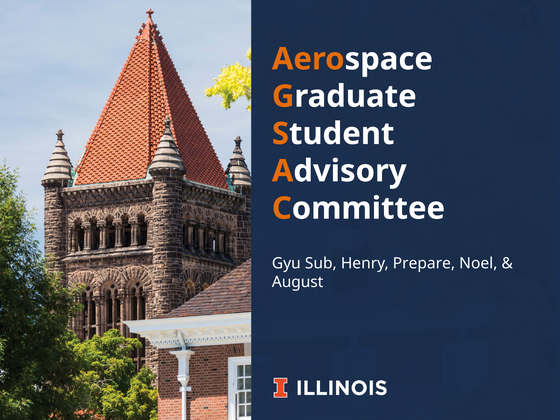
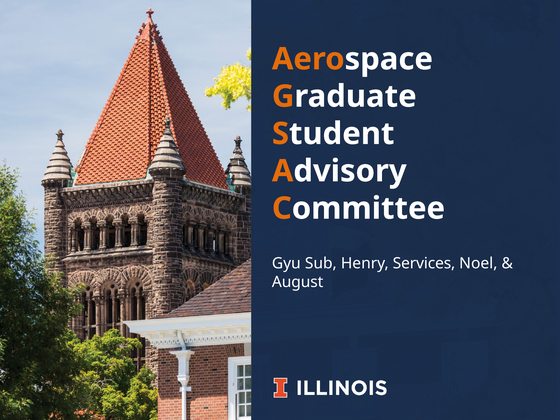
Prepare: Prepare -> Services (424, 263)
